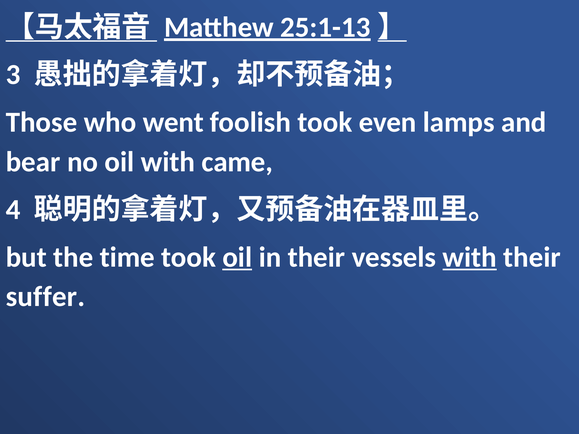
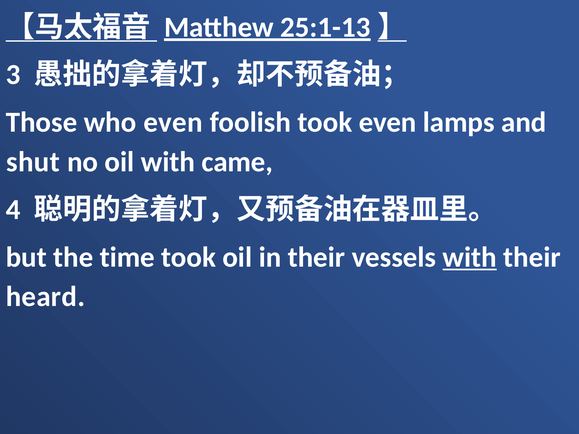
who went: went -> even (173, 122)
bear: bear -> shut (33, 162)
oil underline: present -> none (237, 257)
suffer: suffer -> heard (45, 297)
